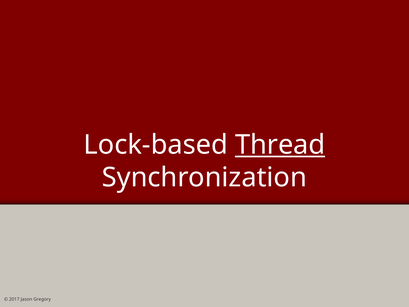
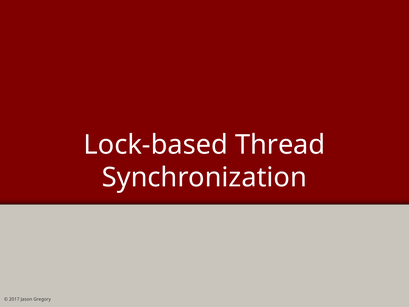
Thread underline: present -> none (280, 145)
